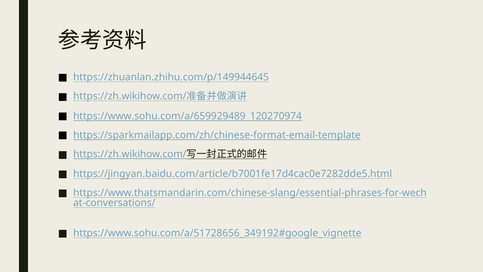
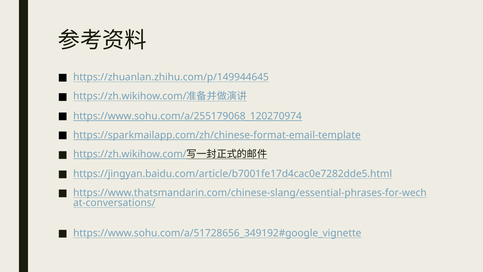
https://www.sohu.com/a/659929489_120270974: https://www.sohu.com/a/659929489_120270974 -> https://www.sohu.com/a/255179068_120270974 (187, 116)
